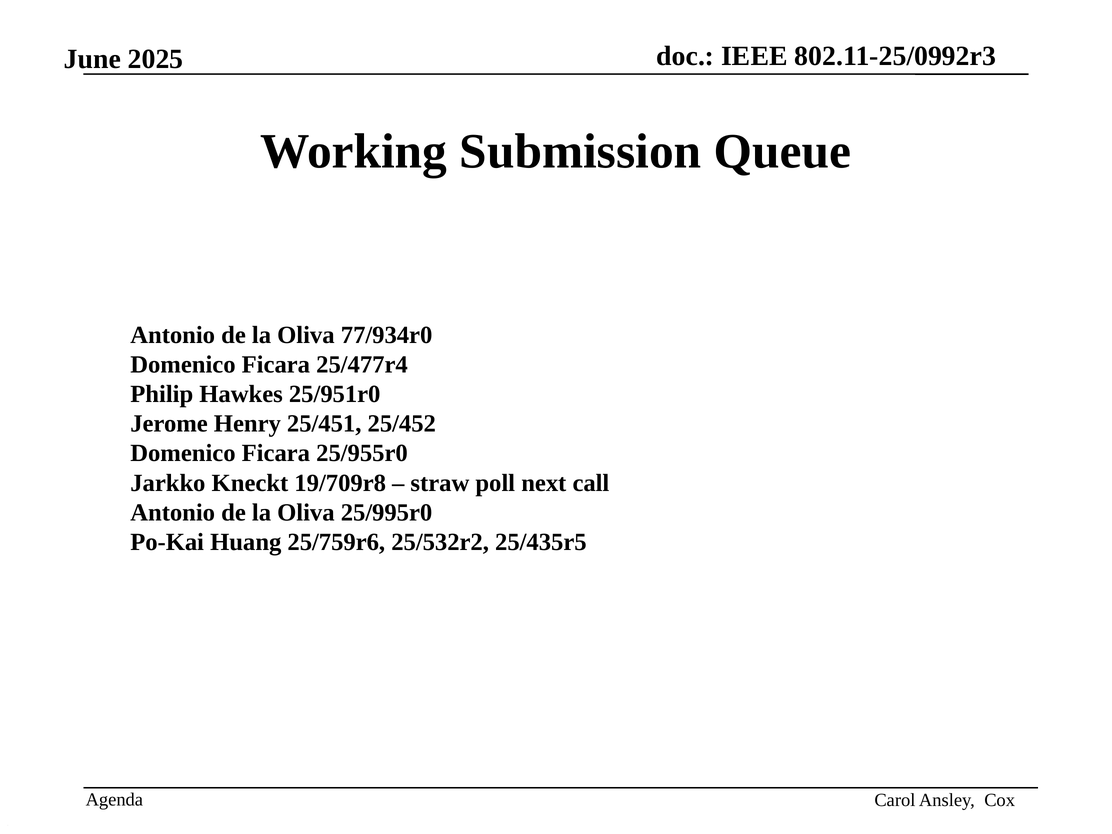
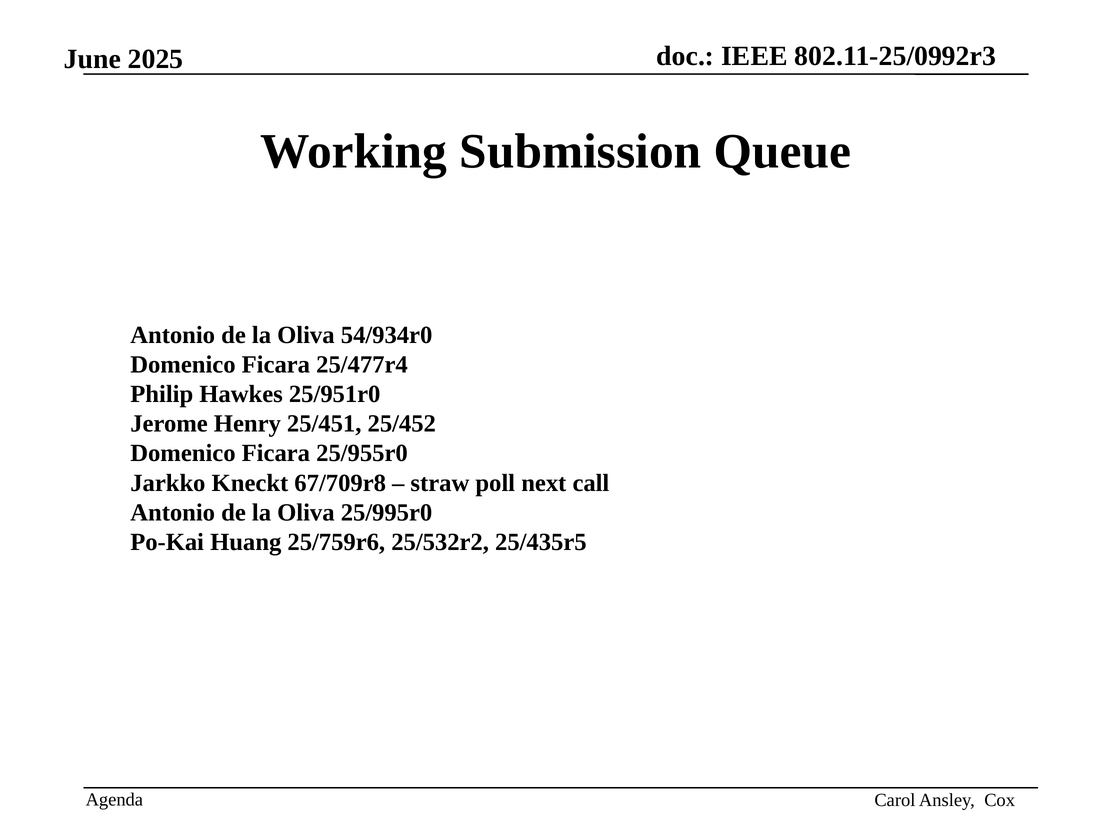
77/934r0: 77/934r0 -> 54/934r0 (387, 335)
19/709r8: 19/709r8 -> 67/709r8 (340, 483)
